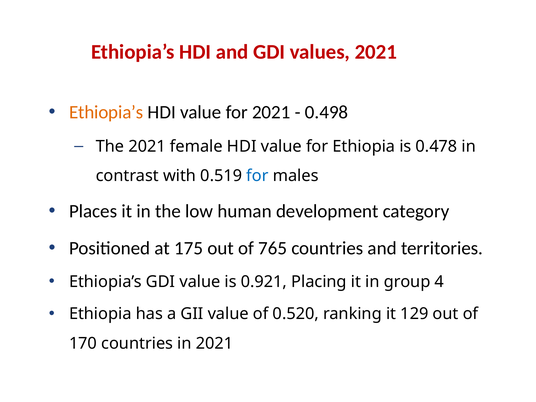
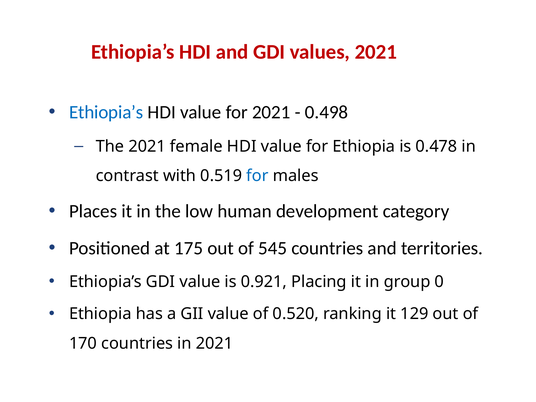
Ethiopia’s colour: orange -> blue (106, 112)
765: 765 -> 545 (273, 248)
4: 4 -> 0 (439, 282)
